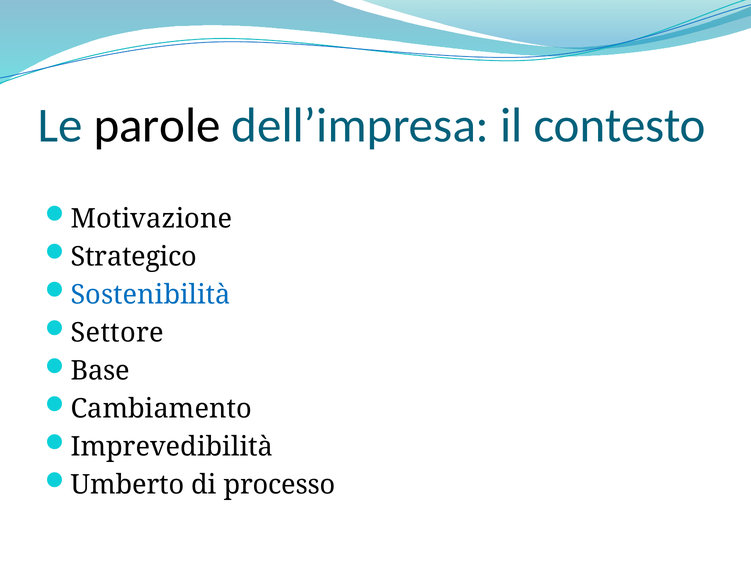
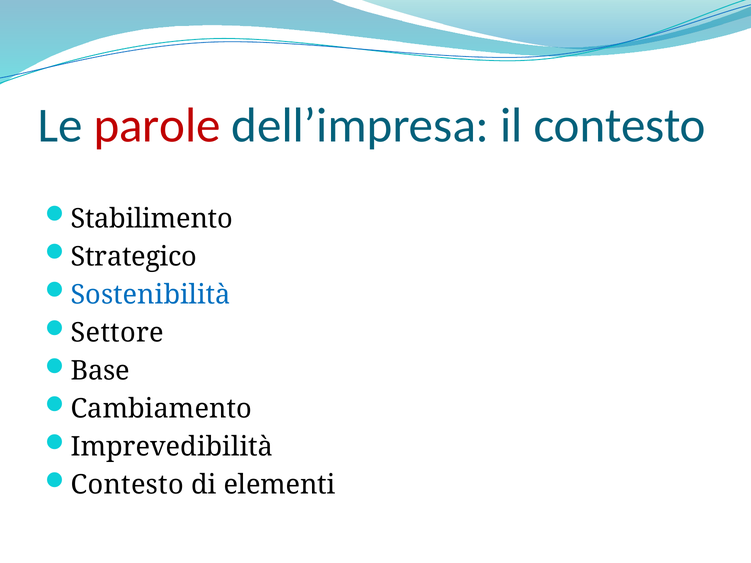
parole colour: black -> red (157, 126)
Motivazione: Motivazione -> Stabilimento (152, 219)
Umberto: Umberto -> Contesto (127, 485)
processo: processo -> elementi (279, 485)
